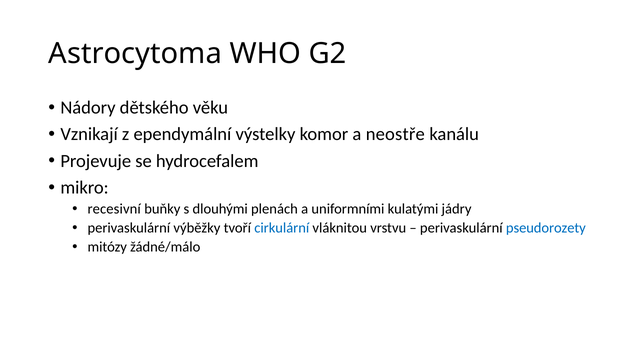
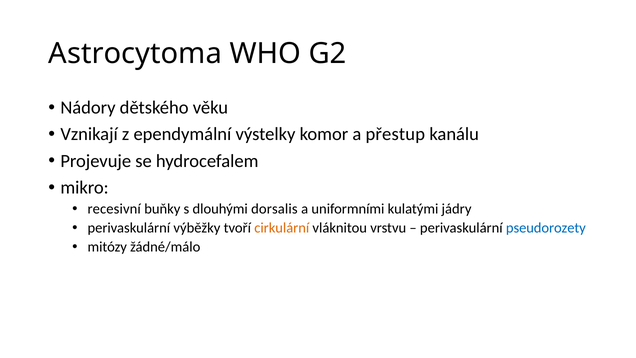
neostře: neostře -> přestup (395, 134)
plenách: plenách -> dorsalis (274, 209)
cirkulární colour: blue -> orange (282, 228)
